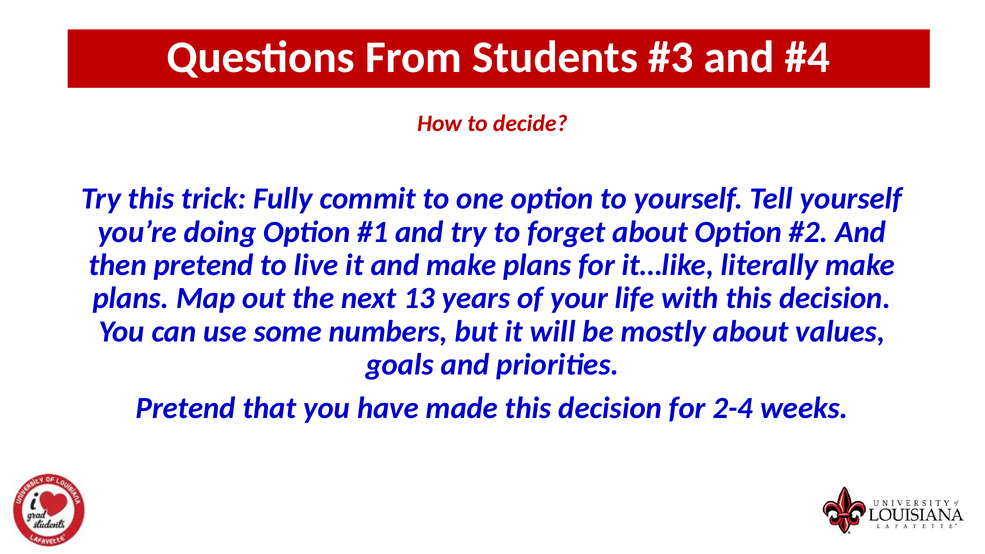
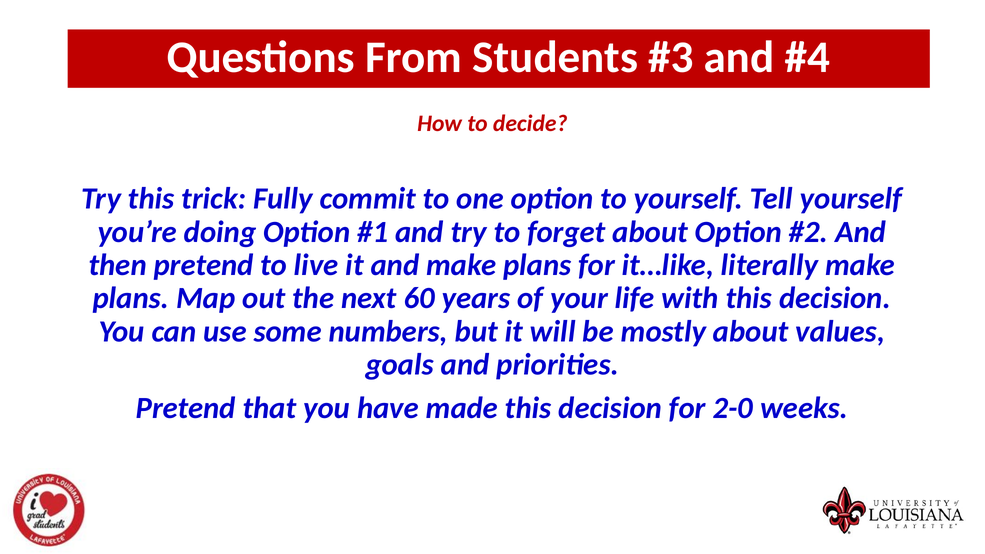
13: 13 -> 60 (419, 298)
2-4: 2-4 -> 2-0 (733, 408)
